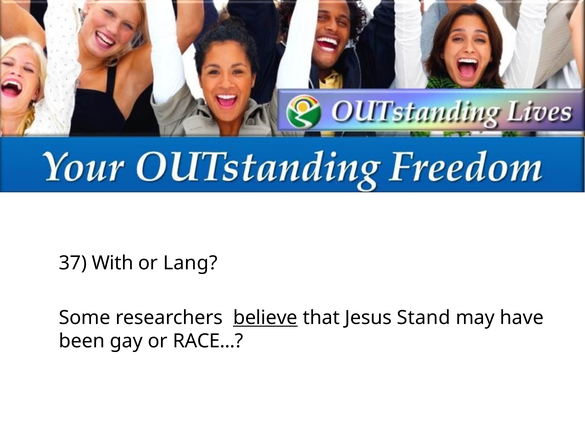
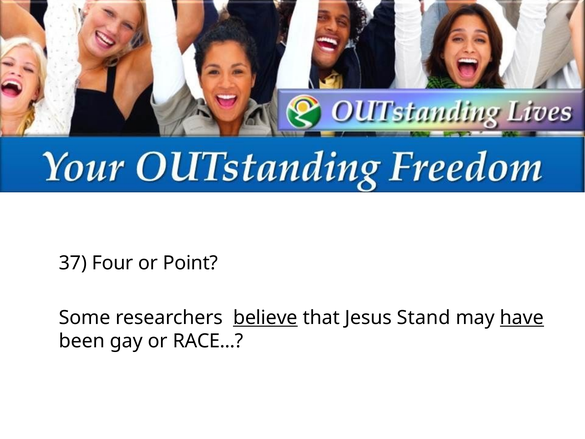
With: With -> Four (113, 263)
Lang: Lang -> Point (190, 263)
have underline: none -> present (522, 318)
